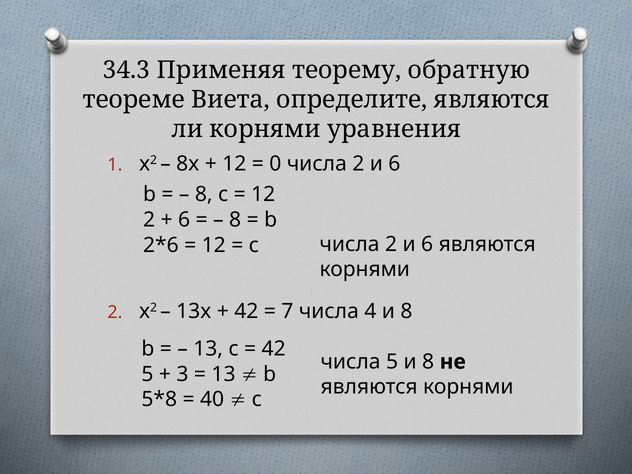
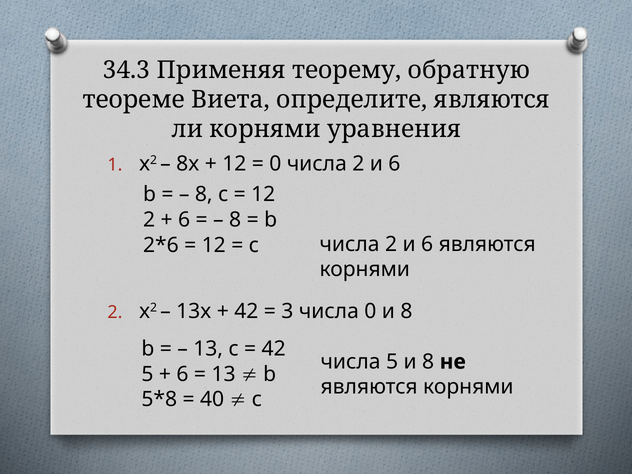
7: 7 -> 3 (287, 311)
числа 4: 4 -> 0 (370, 311)
3: 3 -> 6 (182, 374)
